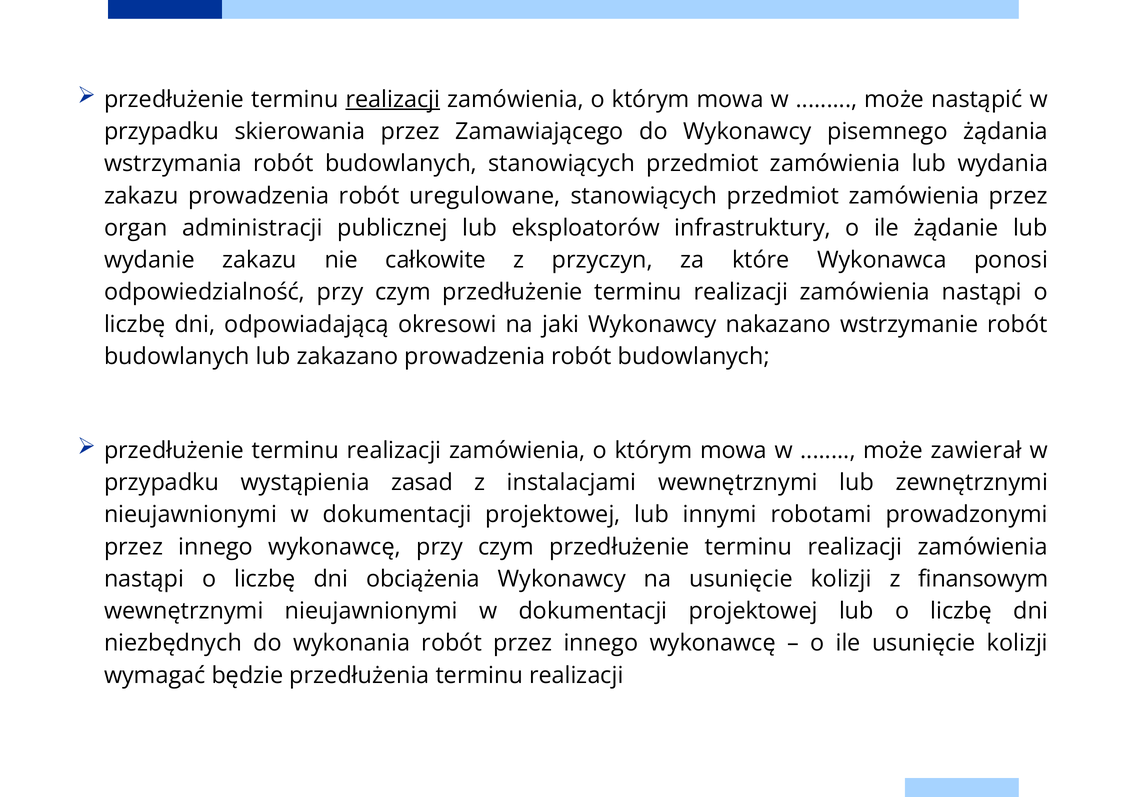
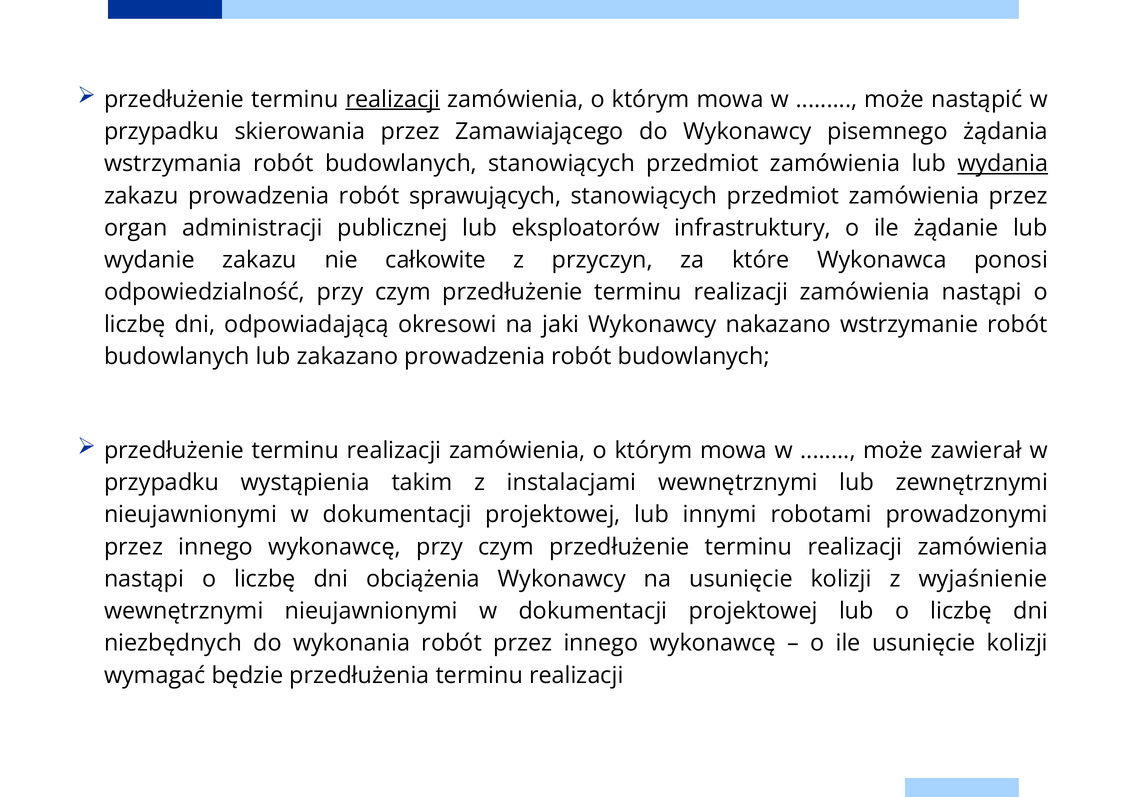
wydania underline: none -> present (1003, 164)
uregulowane: uregulowane -> sprawujących (485, 196)
zasad: zasad -> takim (422, 482)
finansowym: finansowym -> wyjaśnienie (983, 579)
